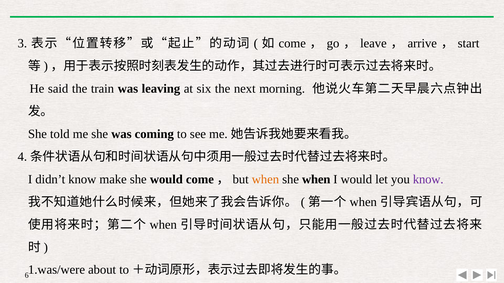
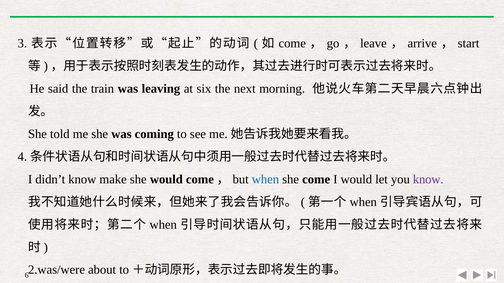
when colour: orange -> blue (265, 180)
she when: when -> come (316, 180)
1.was/were: 1.was/were -> 2.was/were (57, 270)
